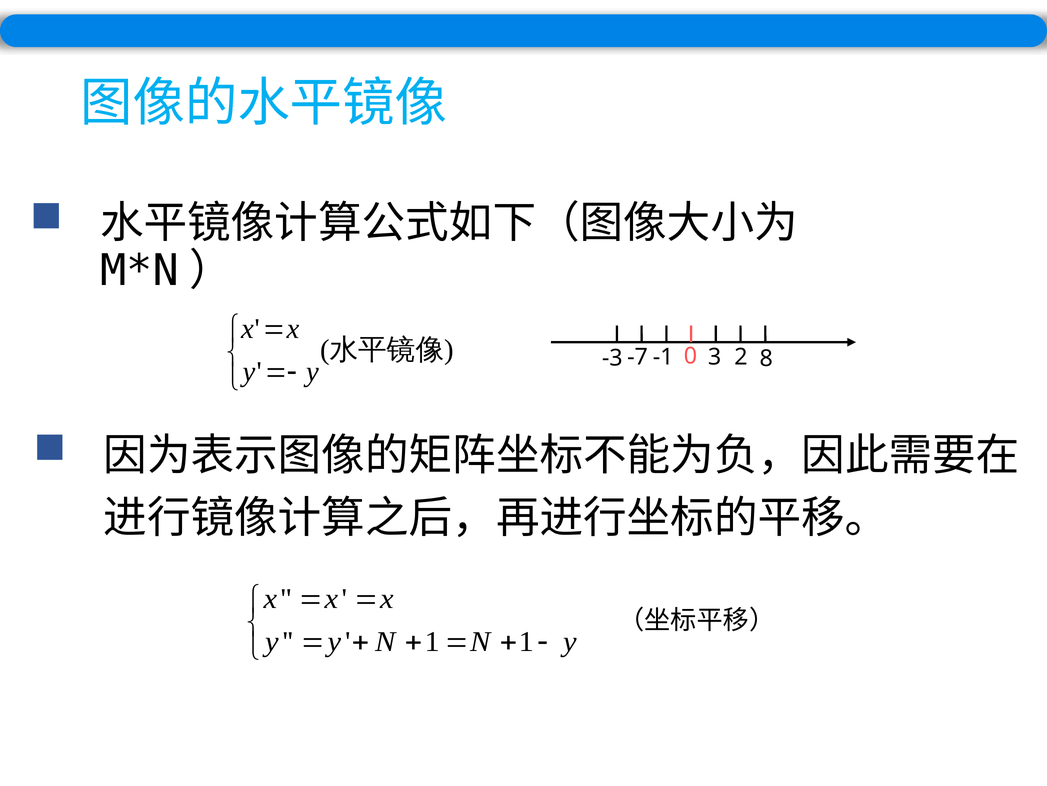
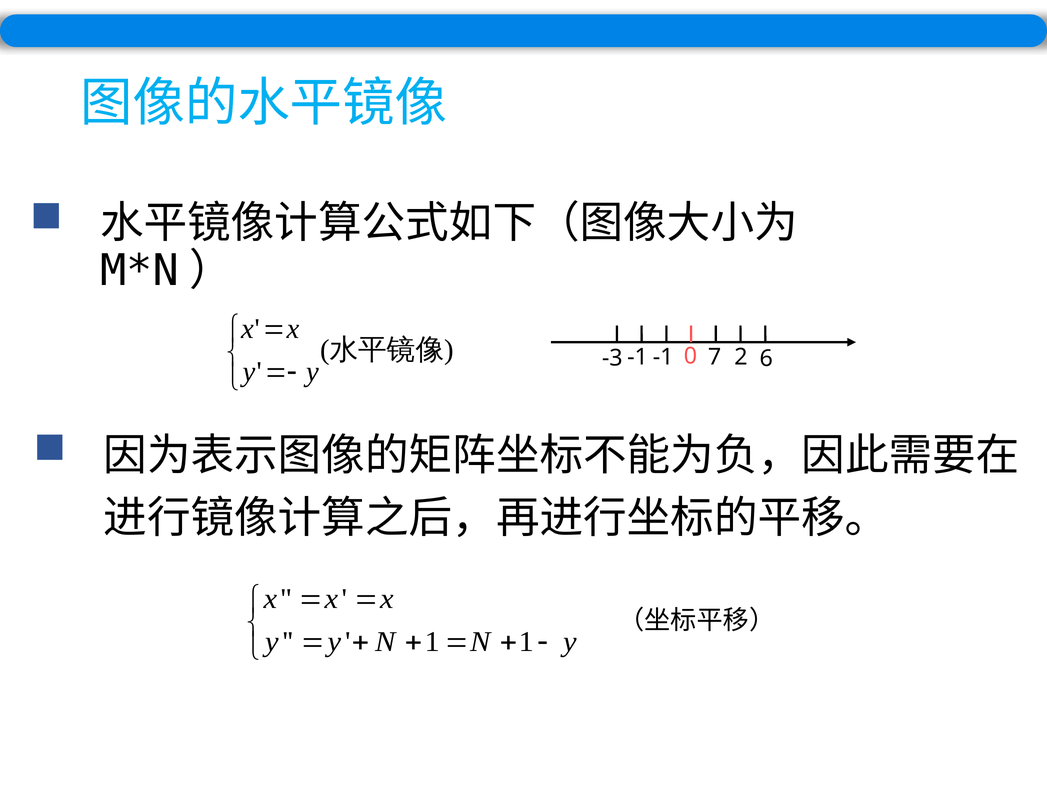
-7: -7 -> -1 (638, 357)
3: 3 -> 7 (715, 357)
8: 8 -> 6 (766, 358)
